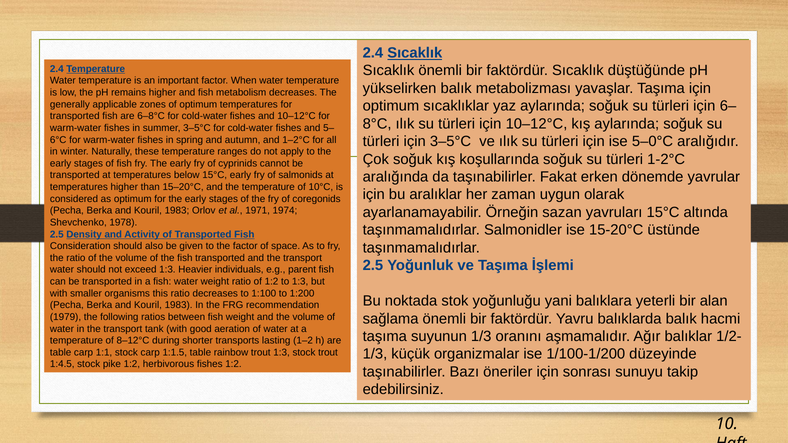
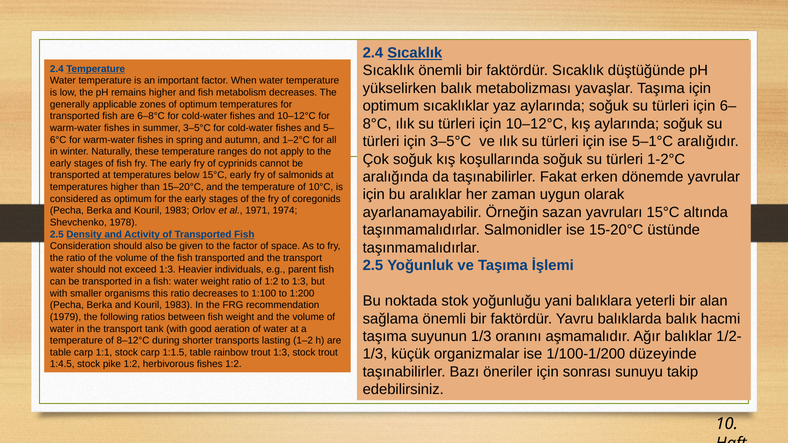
5–0°C: 5–0°C -> 5–1°C (653, 142)
